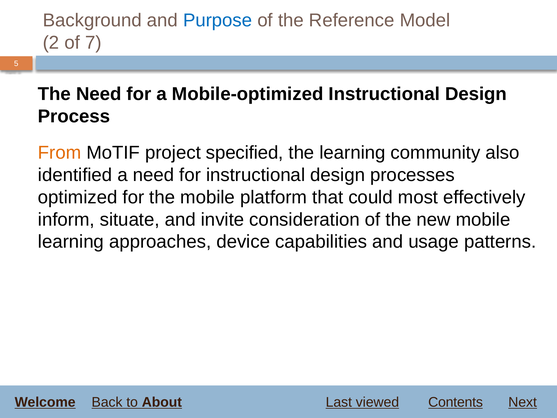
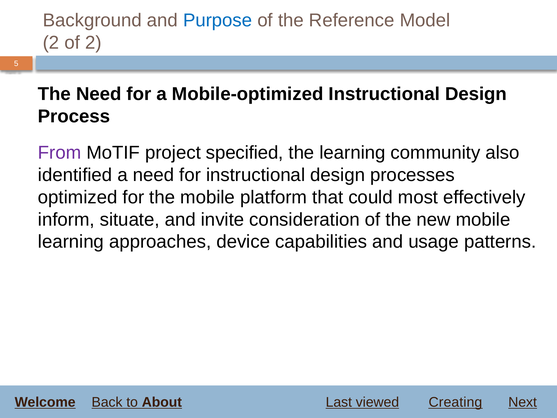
of 7: 7 -> 2 (93, 43)
From colour: orange -> purple (60, 153)
Contents: Contents -> Creating (455, 402)
